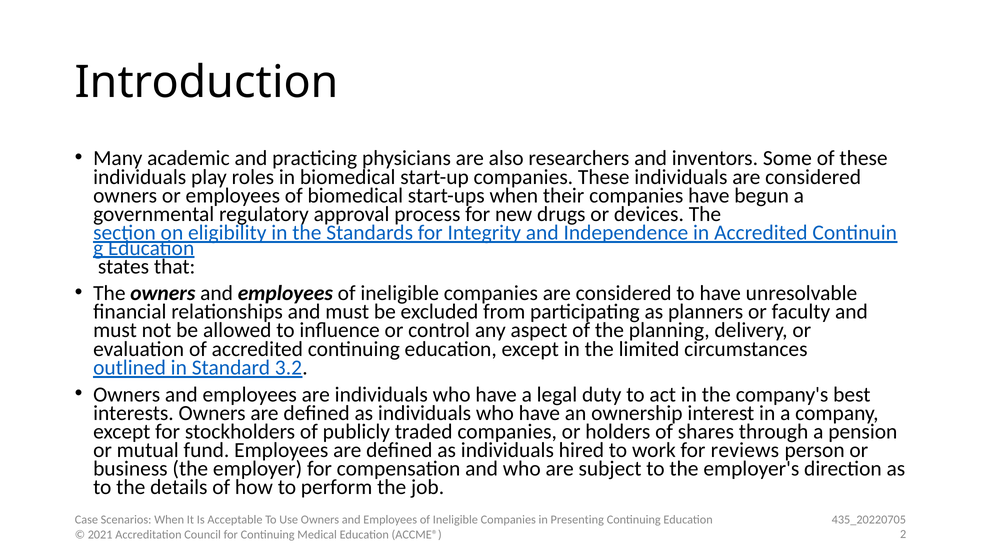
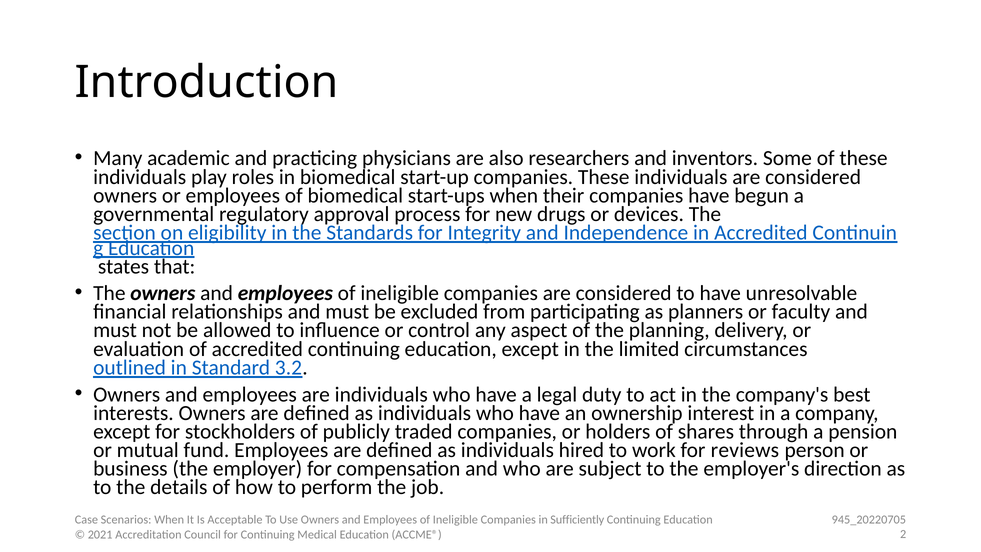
435_20220705: 435_20220705 -> 945_20220705 (869, 519)
Presenting: Presenting -> Sufficiently (577, 520)
